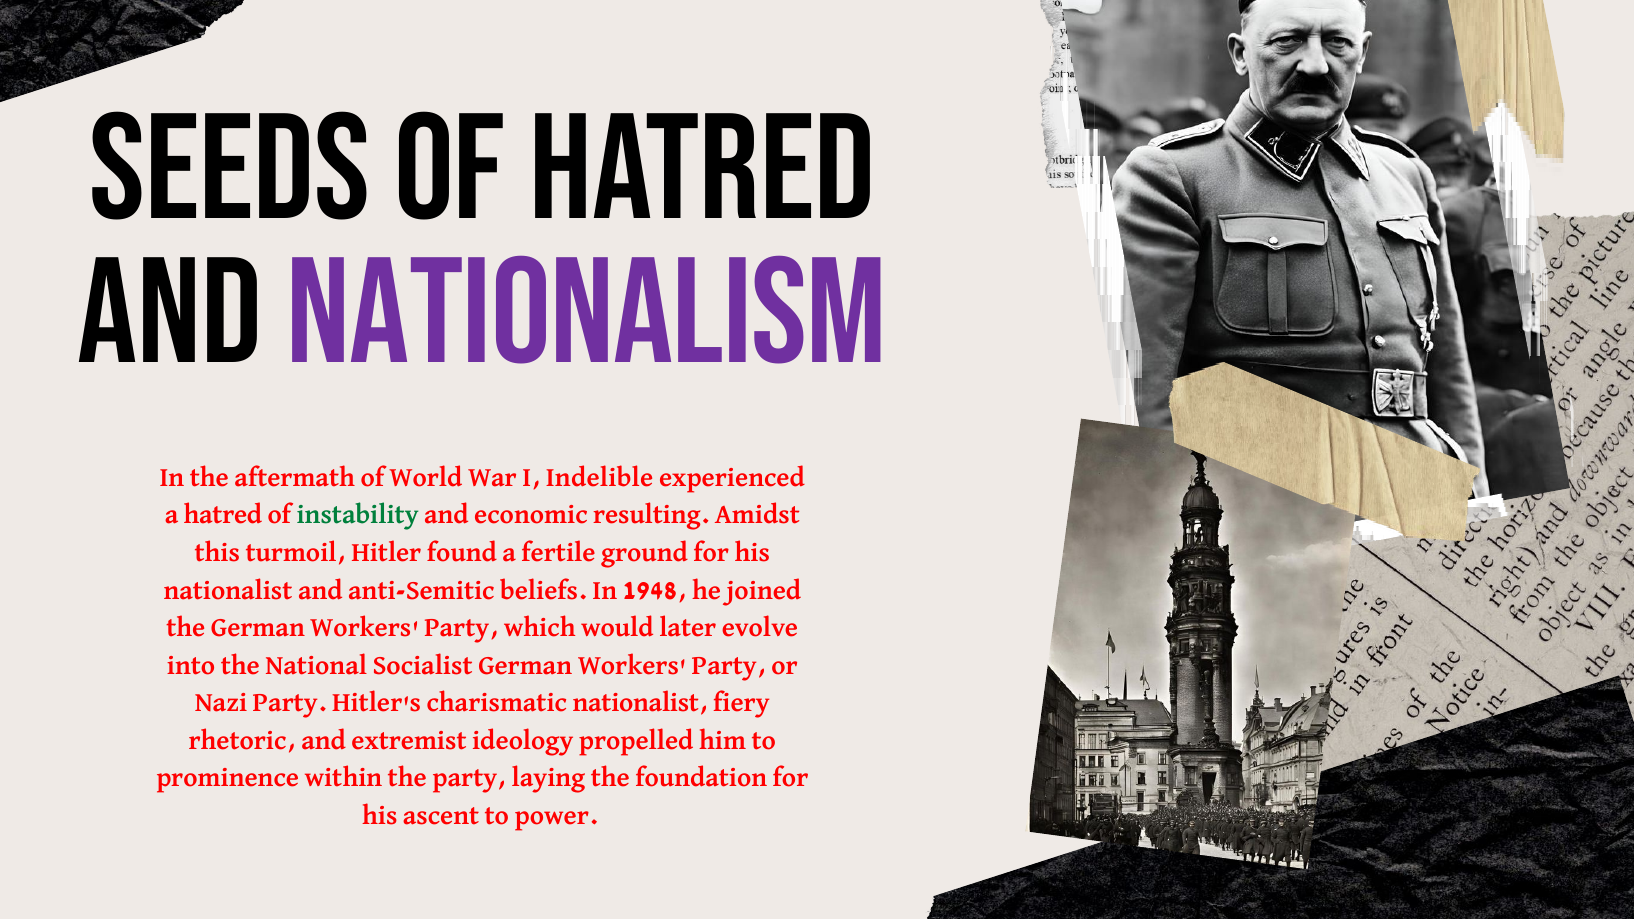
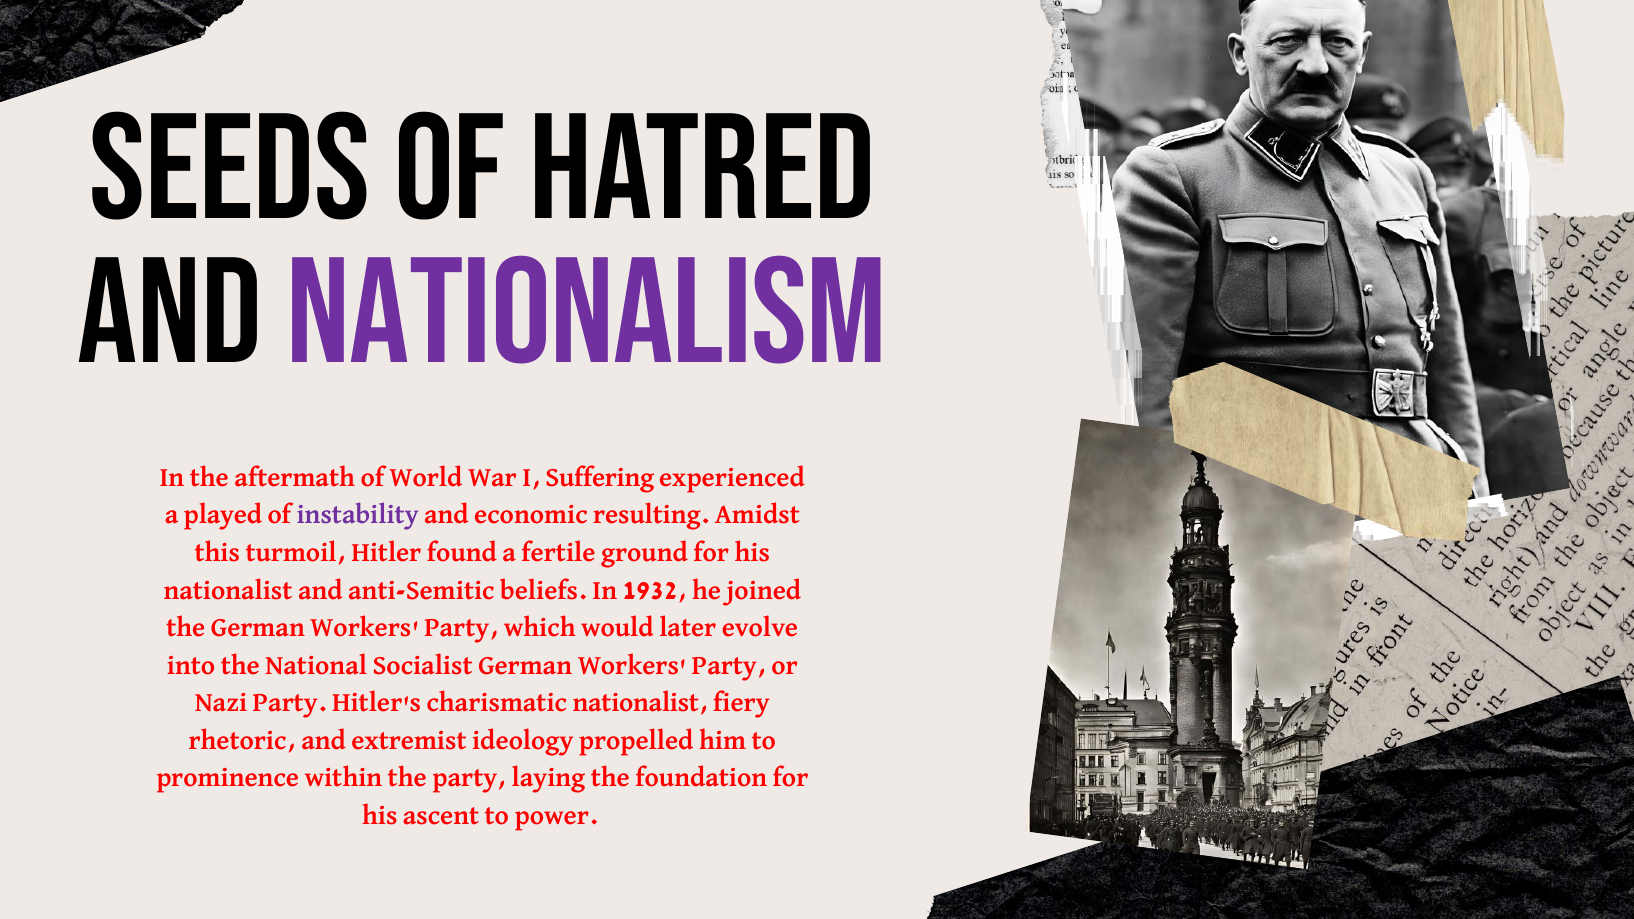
Indelible: Indelible -> Suffering (600, 477)
a hatred: hatred -> played (223, 515)
instability colour: green -> purple (358, 515)
1948: 1948 -> 1932 (655, 590)
